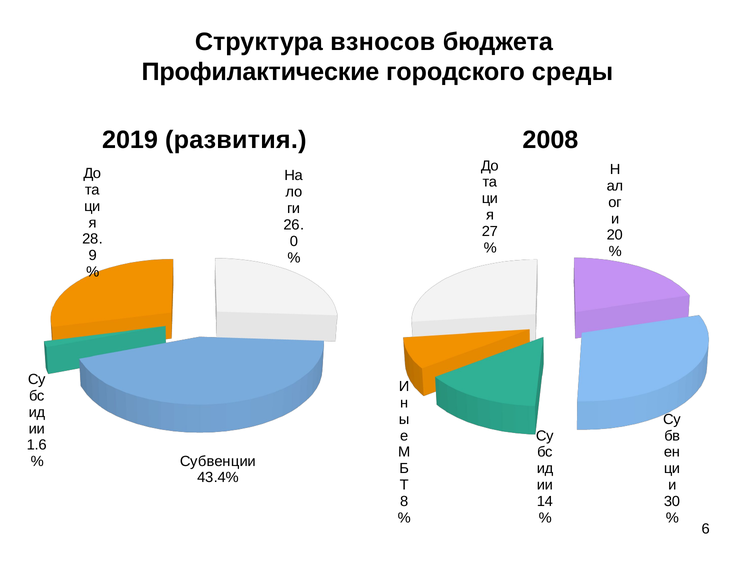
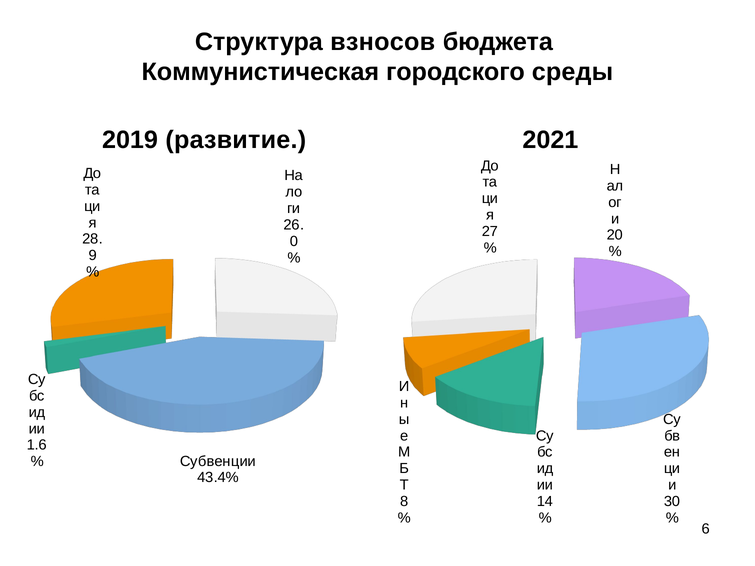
Профилактические: Профилактические -> Коммунистическая (260, 72)
развития: развития -> развитие (236, 140)
2008: 2008 -> 2021 (550, 140)
